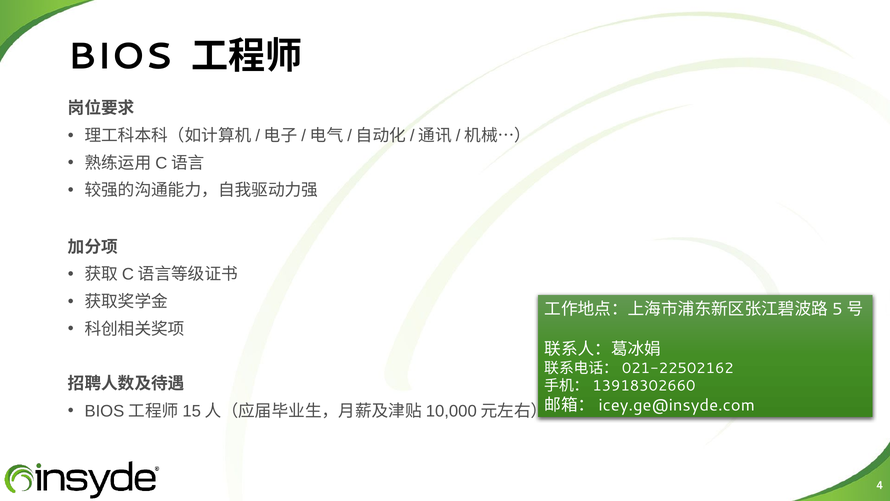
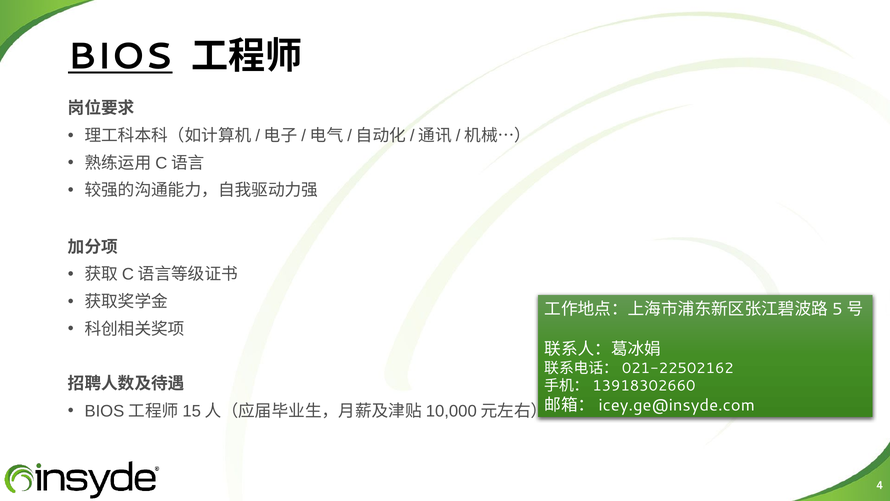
BIOS underline: none -> present (120, 57)
